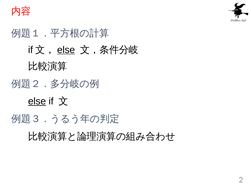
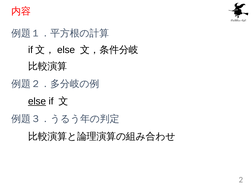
else underline: present -> none (66, 50)
